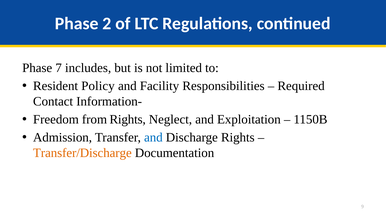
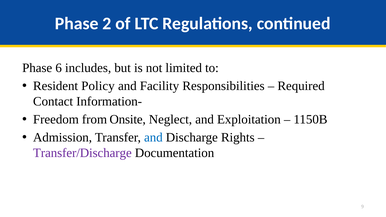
7: 7 -> 6 (59, 68)
from Rights: Rights -> Onsite (128, 119)
Transfer/Discharge colour: orange -> purple (82, 153)
